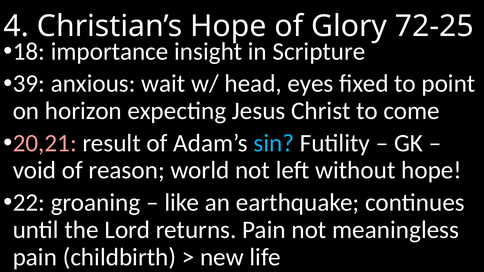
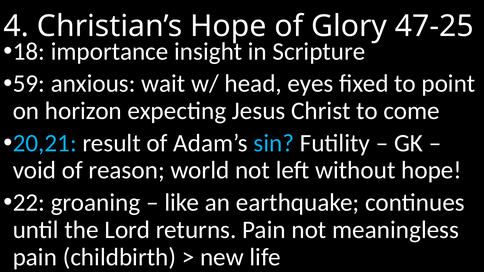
72-25: 72-25 -> 47-25 (434, 26)
39: 39 -> 59 (29, 84)
20,21 colour: pink -> light blue (45, 143)
